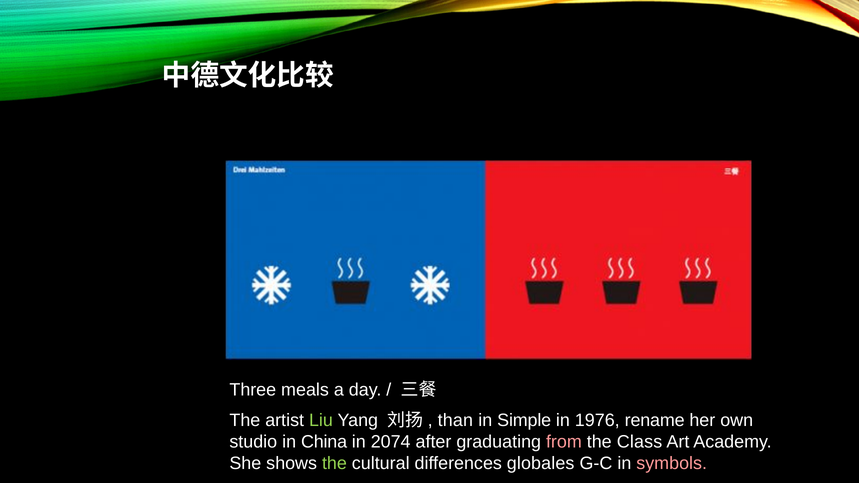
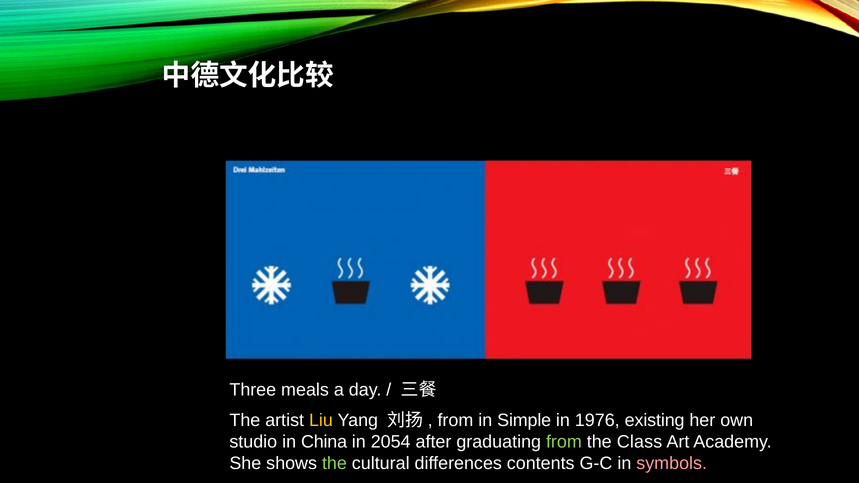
Liu colour: light green -> yellow (321, 420)
than: than -> from (455, 420)
rename: rename -> existing (655, 420)
2074: 2074 -> 2054 (391, 442)
from colour: pink -> light green (564, 442)
globales: globales -> contents (541, 463)
